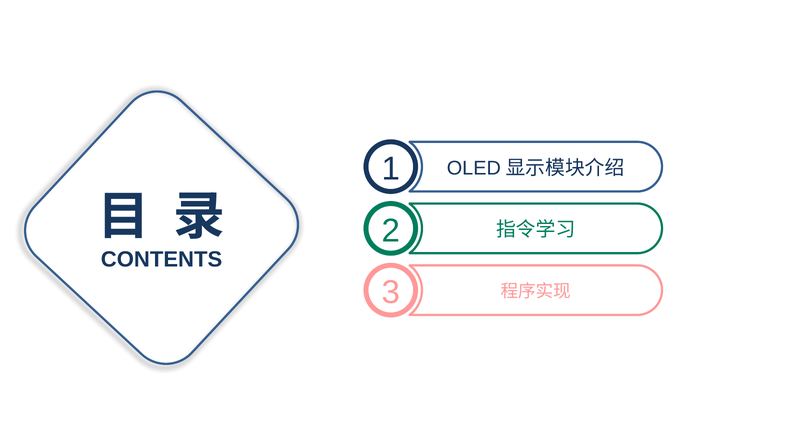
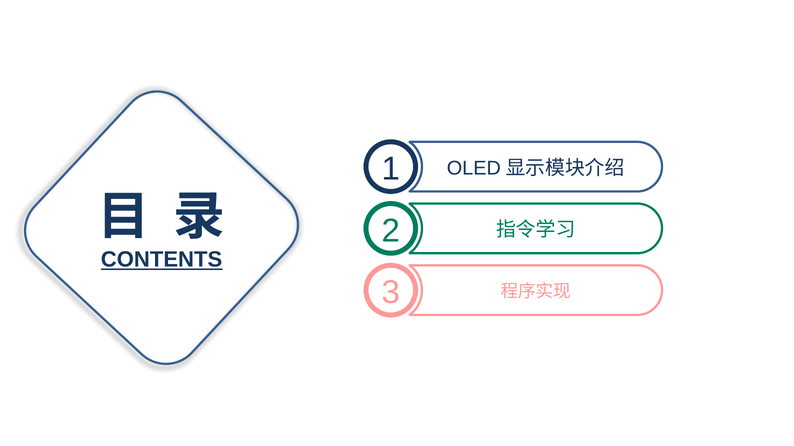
CONTENTS underline: none -> present (162, 260)
